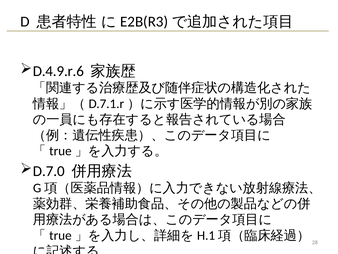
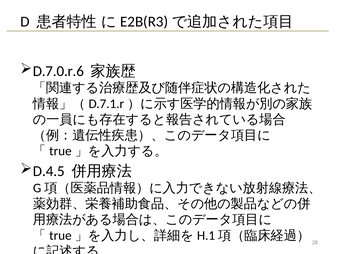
D.4.9.r.6: D.4.9.r.6 -> D.7.0.r.6 (58, 71)
D.7.0: D.7.0 -> D.4.5 (49, 171)
